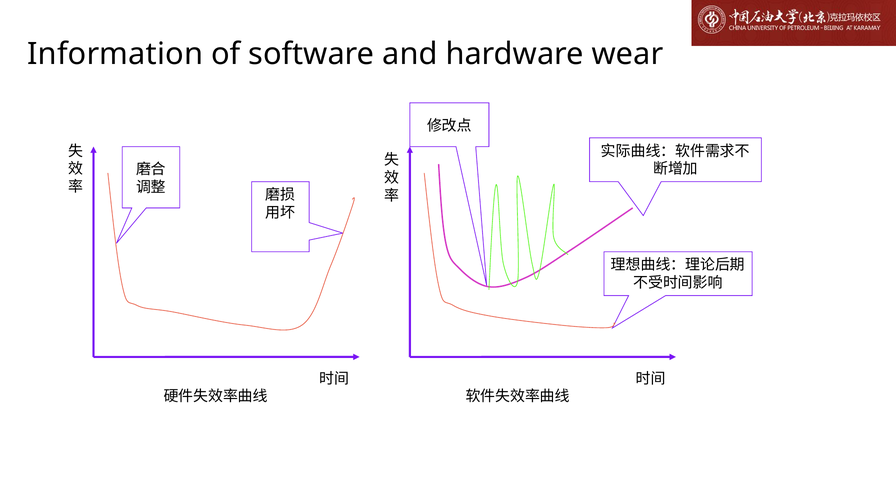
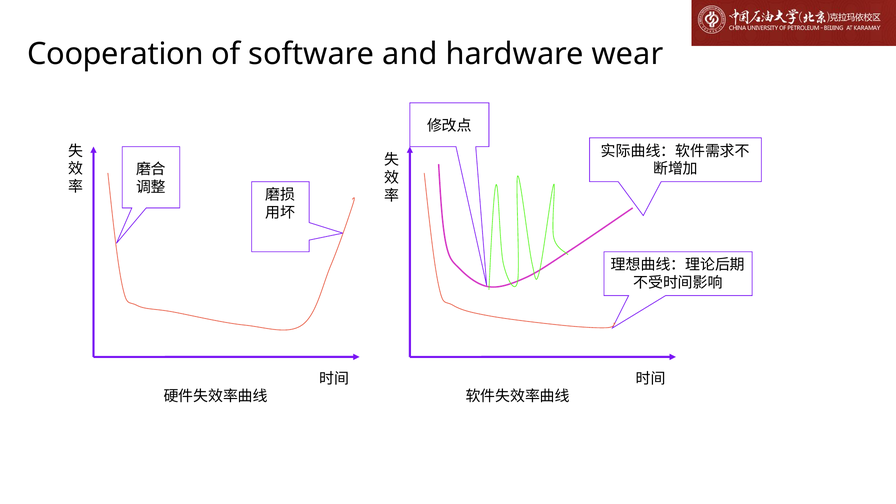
Information: Information -> Cooperation (115, 54)
